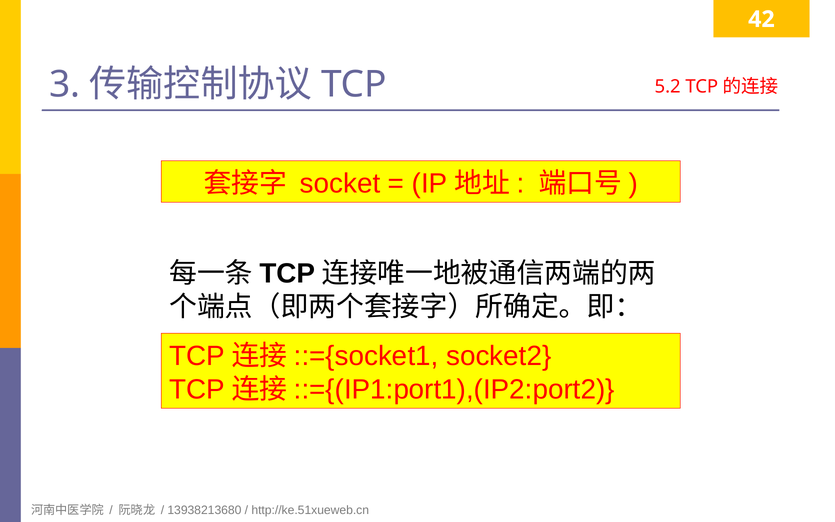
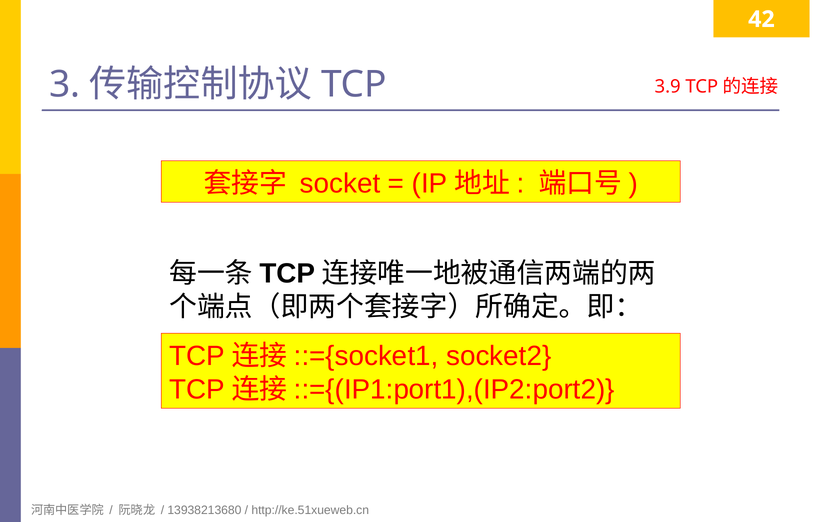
5.2: 5.2 -> 3.9 (668, 86)
